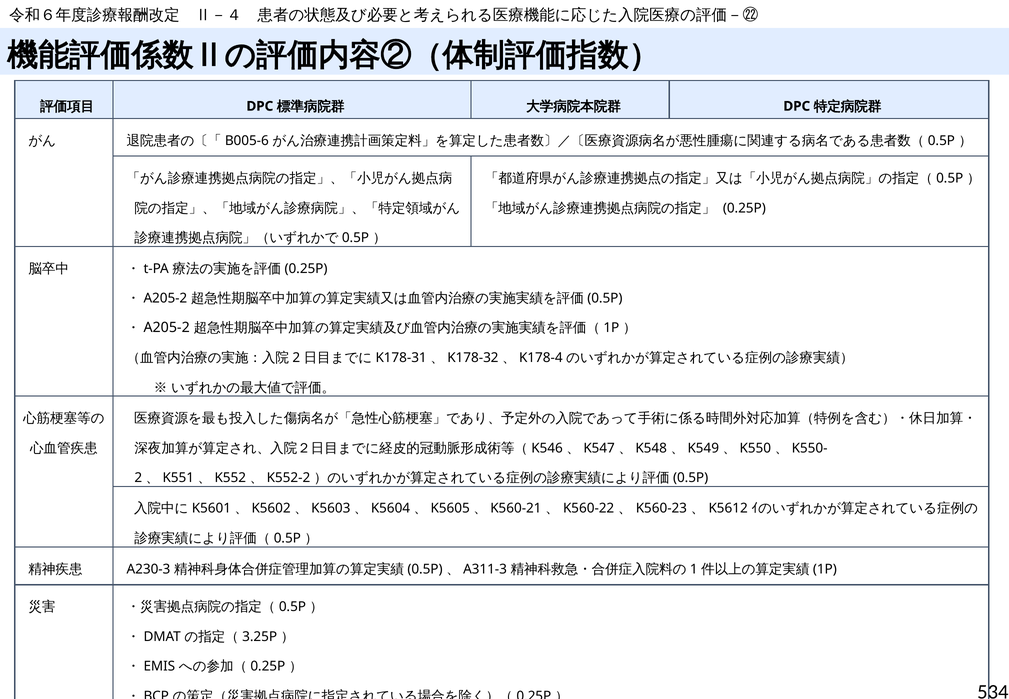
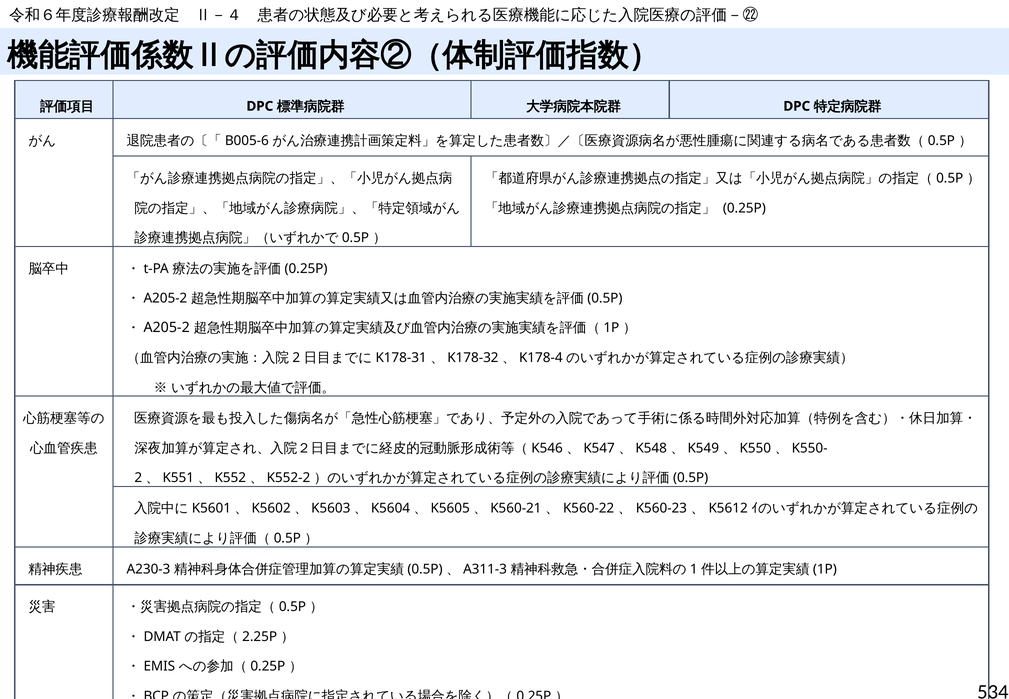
3.25P: 3.25P -> 2.25P (260, 636)
